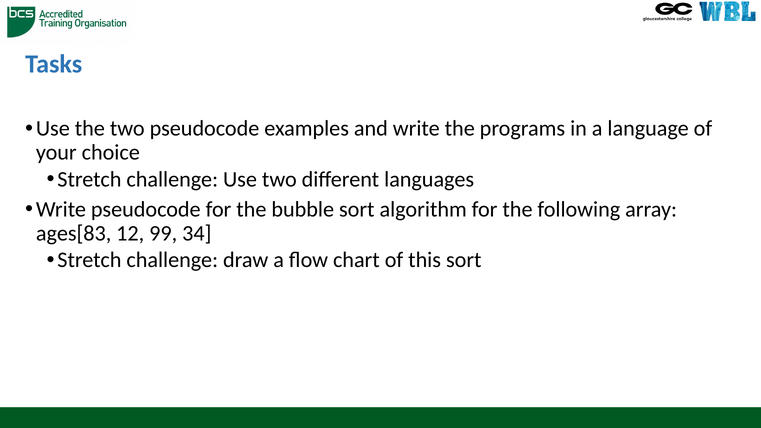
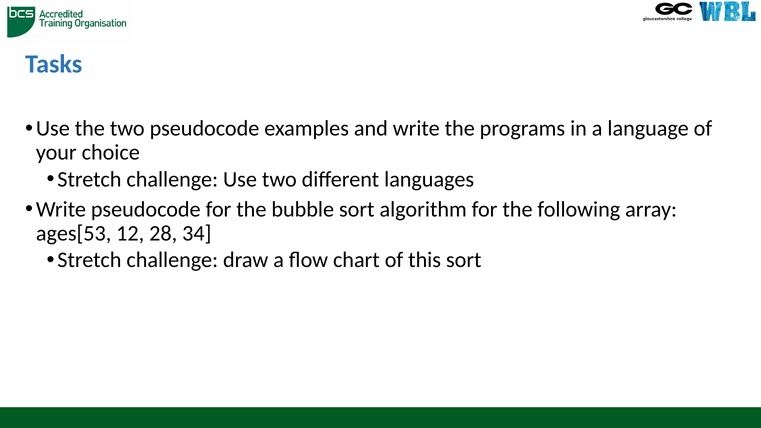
ages[83: ages[83 -> ages[53 (74, 233)
99: 99 -> 28 (163, 233)
